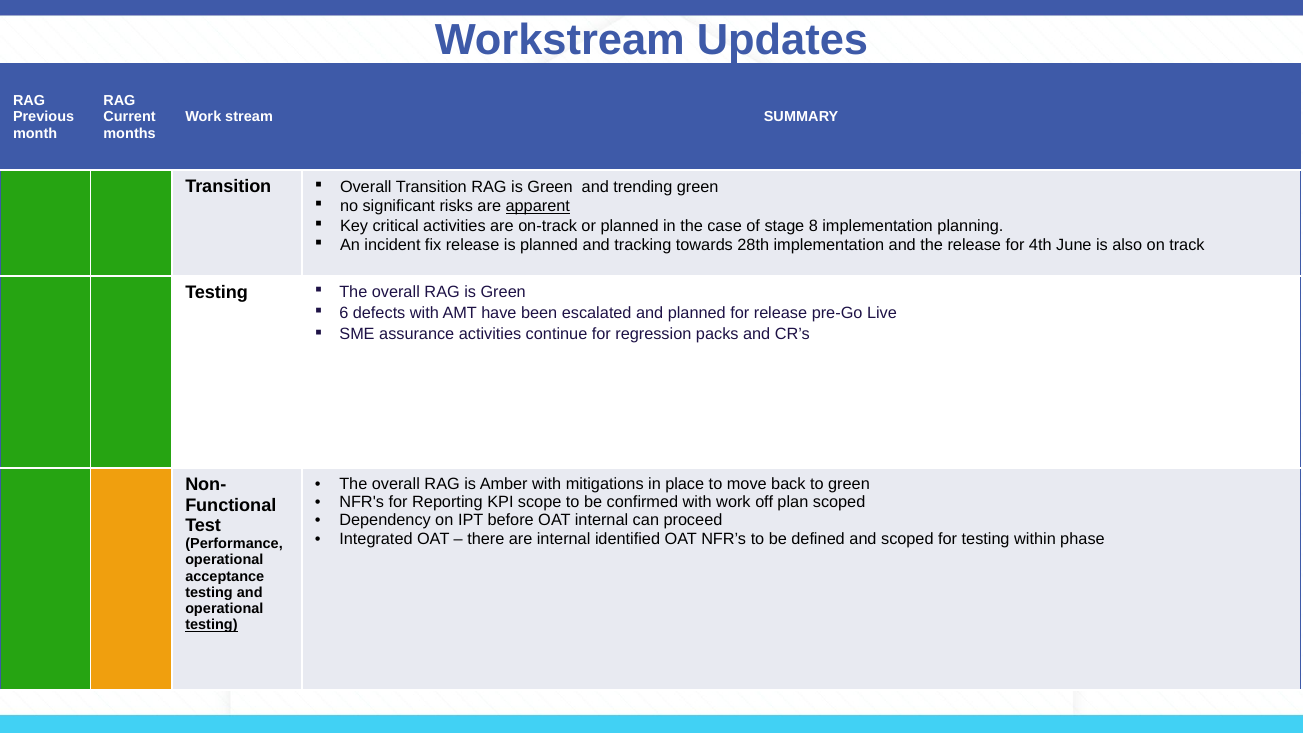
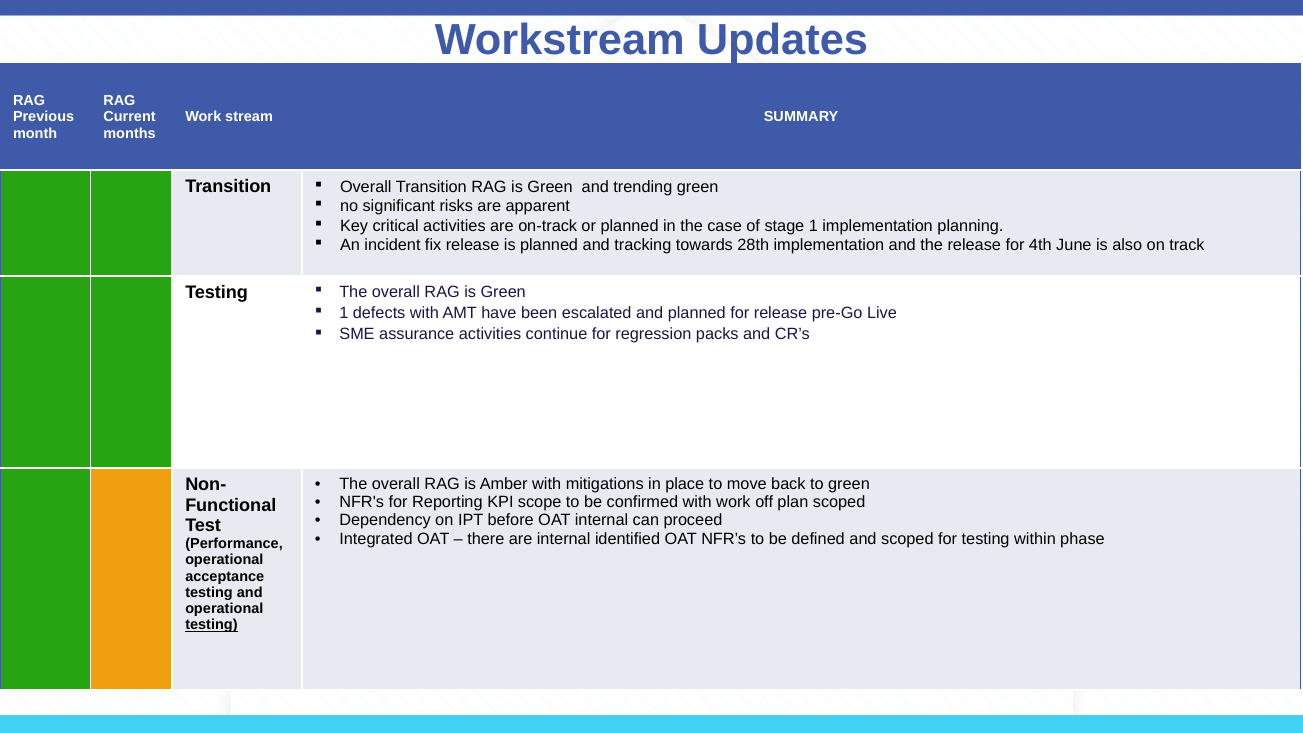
apparent underline: present -> none (538, 206)
stage 8: 8 -> 1 (813, 226)
6: 6 -> 1 (344, 313)
